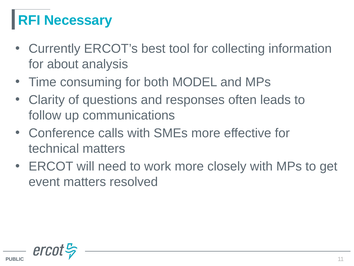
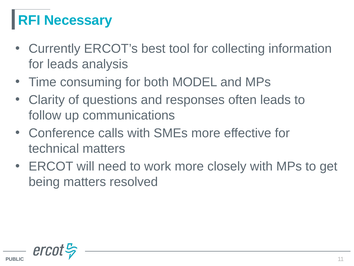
for about: about -> leads (63, 64)
event: event -> being (44, 182)
